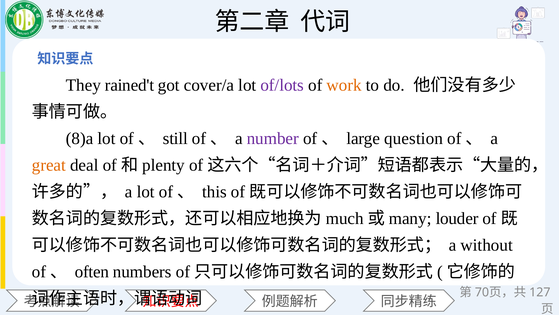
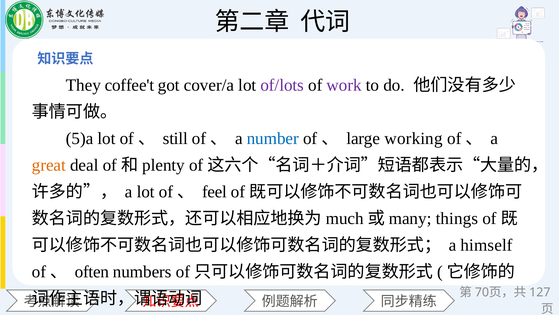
rained't: rained't -> coffee't (129, 85)
work colour: orange -> purple (344, 85)
8)a: 8)a -> 5)a (80, 138)
number colour: purple -> blue (273, 138)
question: question -> working (414, 138)
this: this -> feel (215, 191)
louder: louder -> things (457, 218)
without: without -> himself (487, 245)
